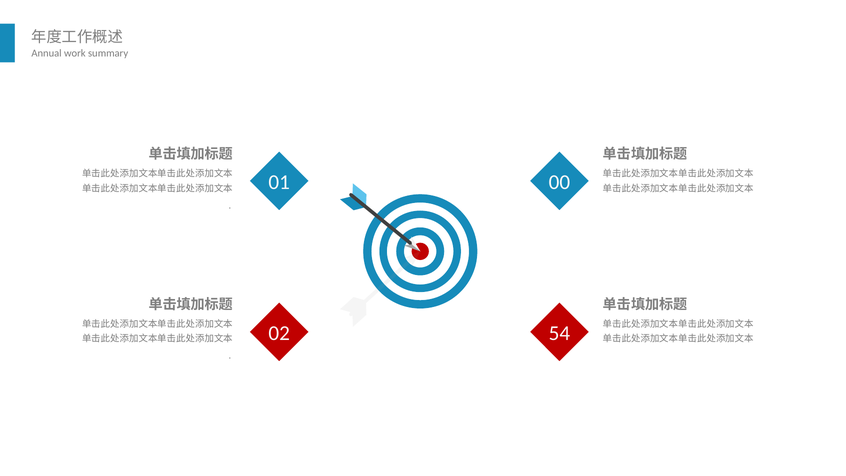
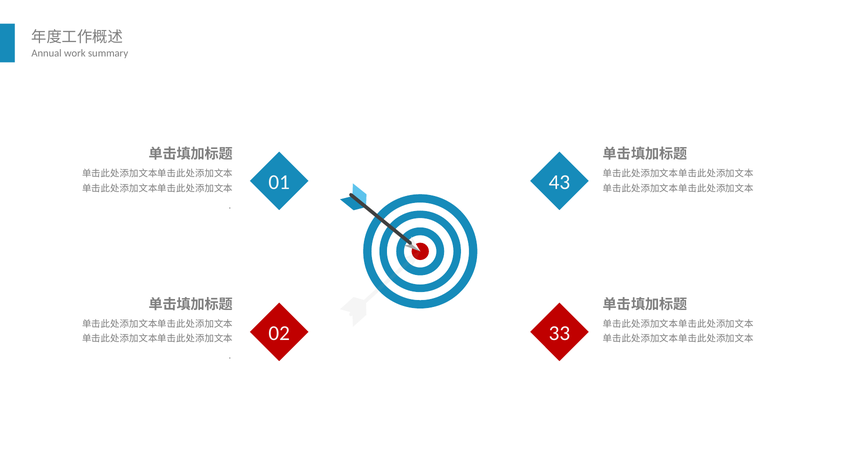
00: 00 -> 43 (559, 182)
54: 54 -> 33 (559, 333)
